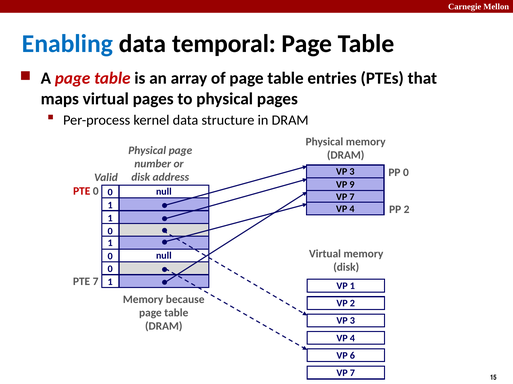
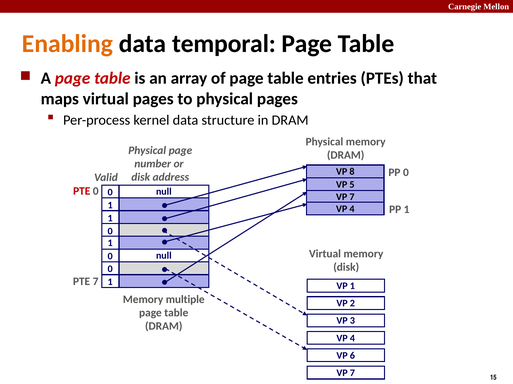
Enabling colour: blue -> orange (67, 44)
3: 3 -> 8 (352, 172)
9: 9 -> 5 (352, 185)
PP 2: 2 -> 1 (407, 210)
because: because -> multiple (185, 300)
